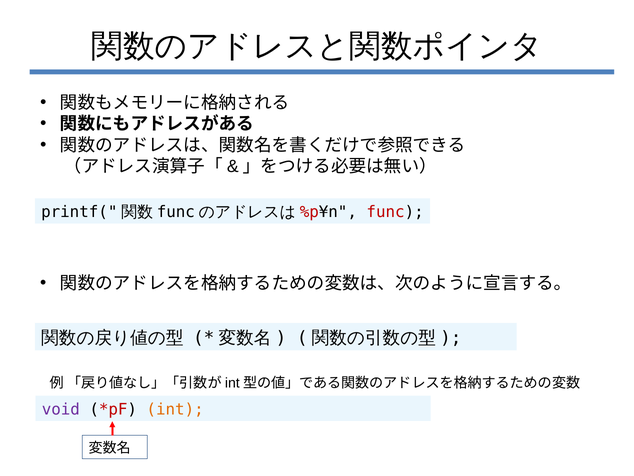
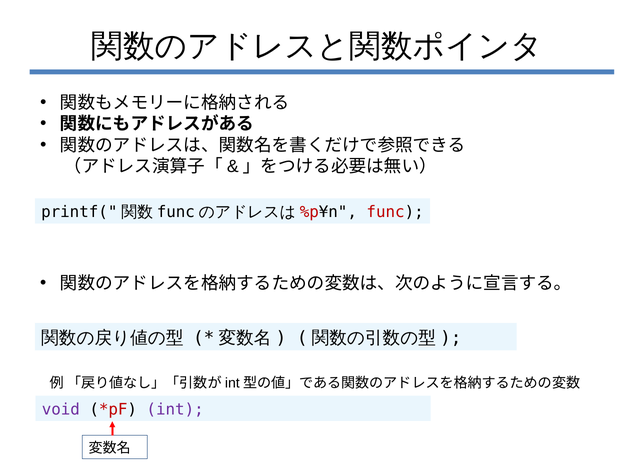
int colour: orange -> purple (175, 409)
